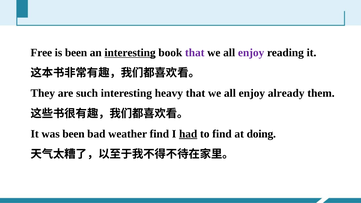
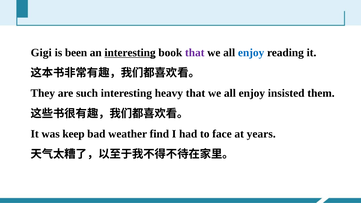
Free: Free -> Gigi (41, 53)
enjoy colour: purple -> blue (251, 53)
already: already -> insisted (286, 93)
was been: been -> keep (74, 134)
had underline: present -> none (188, 134)
to find: find -> face (222, 134)
doing: doing -> years (261, 134)
